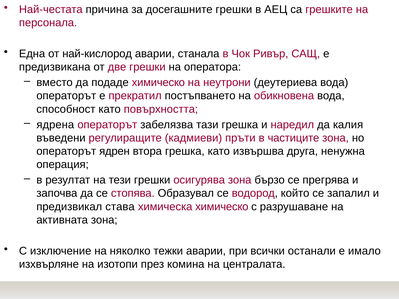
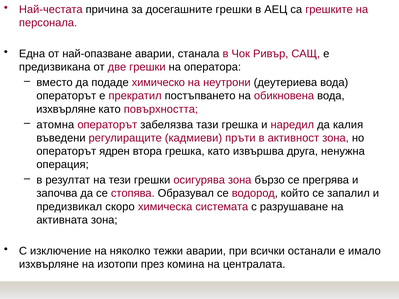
най-кислород: най-кислород -> най-опазване (97, 54)
способност: способност -> изхвърляне (66, 109)
ядрена: ядрена -> атомна (55, 125)
частиците: частиците -> активност (293, 138)
става: става -> скоро (120, 207)
химическа химическо: химическо -> системата (222, 207)
